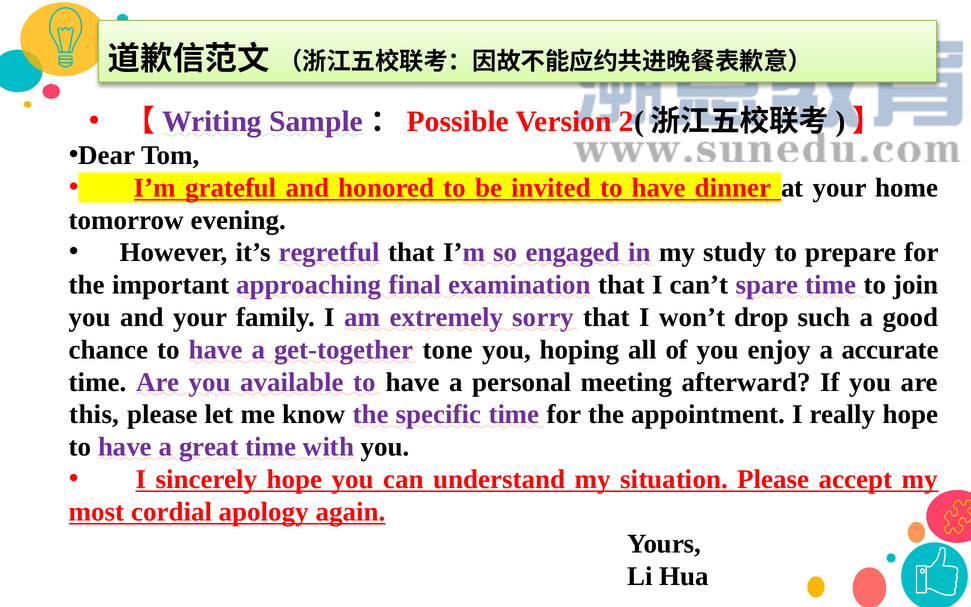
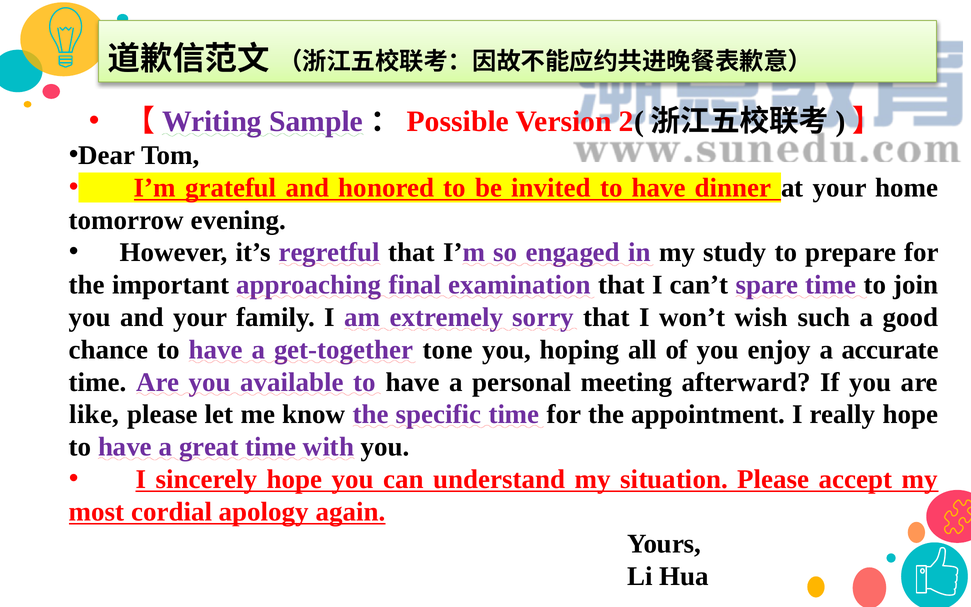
drop: drop -> wish (761, 317)
this: this -> like (94, 414)
